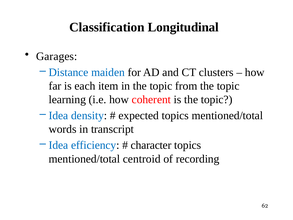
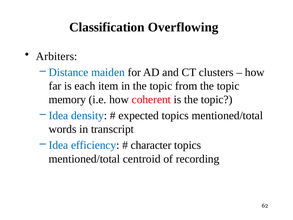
Longitudinal: Longitudinal -> Overflowing (183, 27)
Garages: Garages -> Arbiters (57, 56)
learning: learning -> memory (67, 100)
